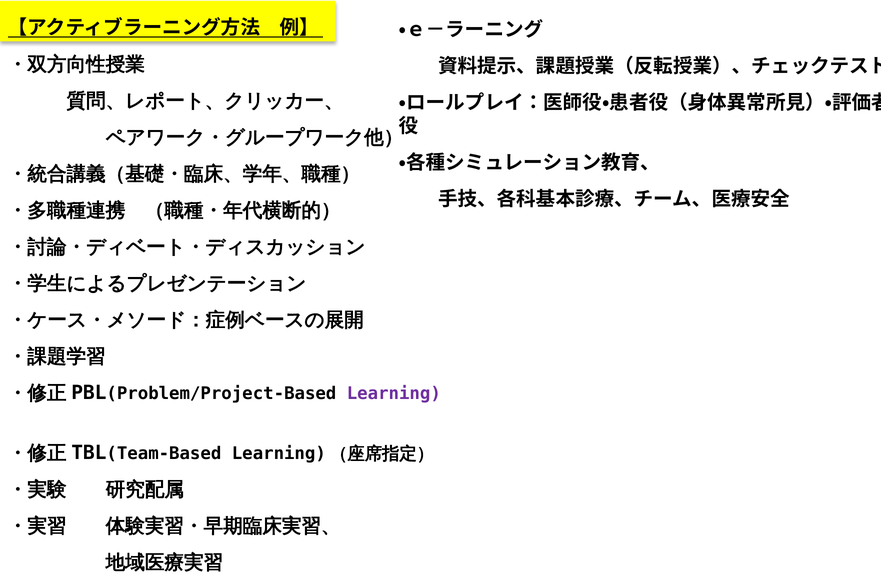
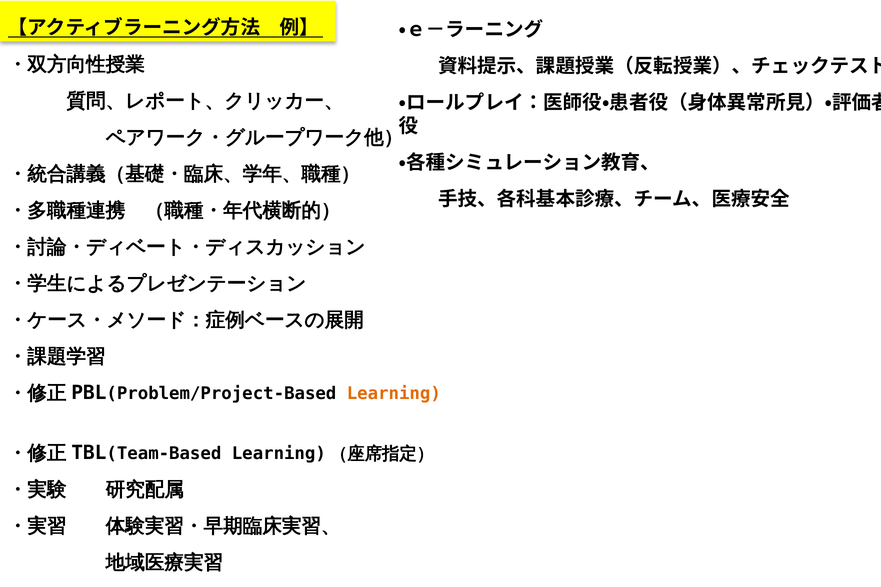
Learning colour: purple -> orange (394, 394)
